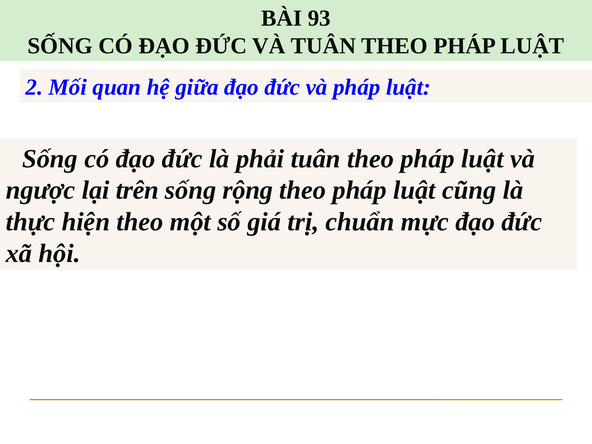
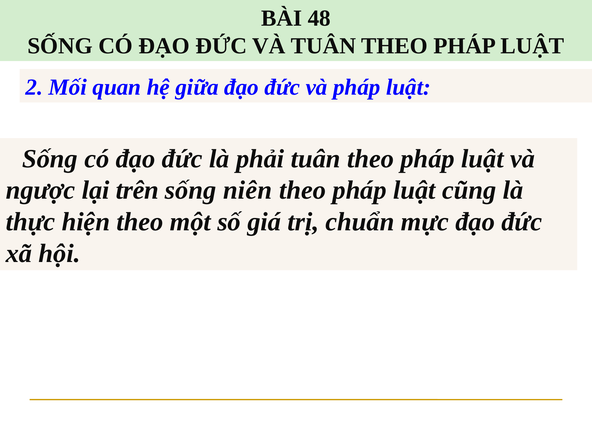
93: 93 -> 48 (319, 18)
rộng: rộng -> niên (248, 190)
